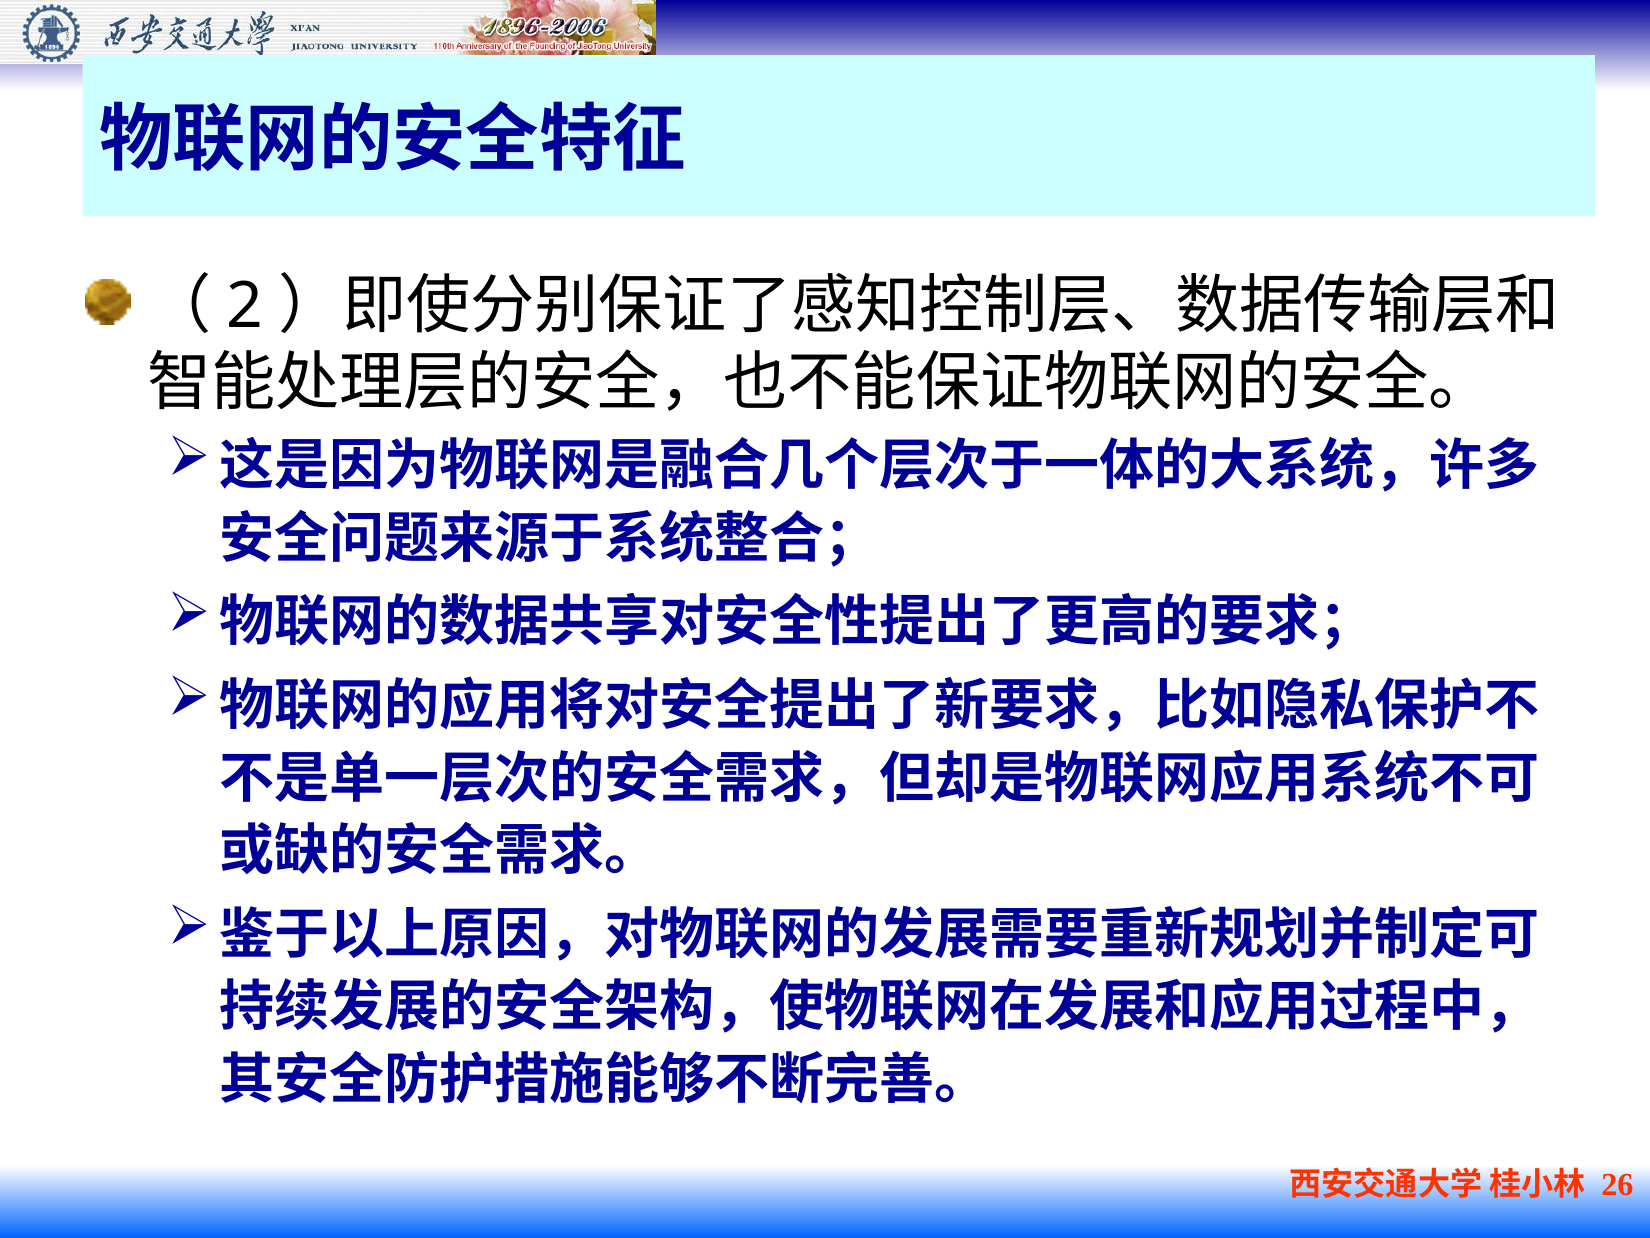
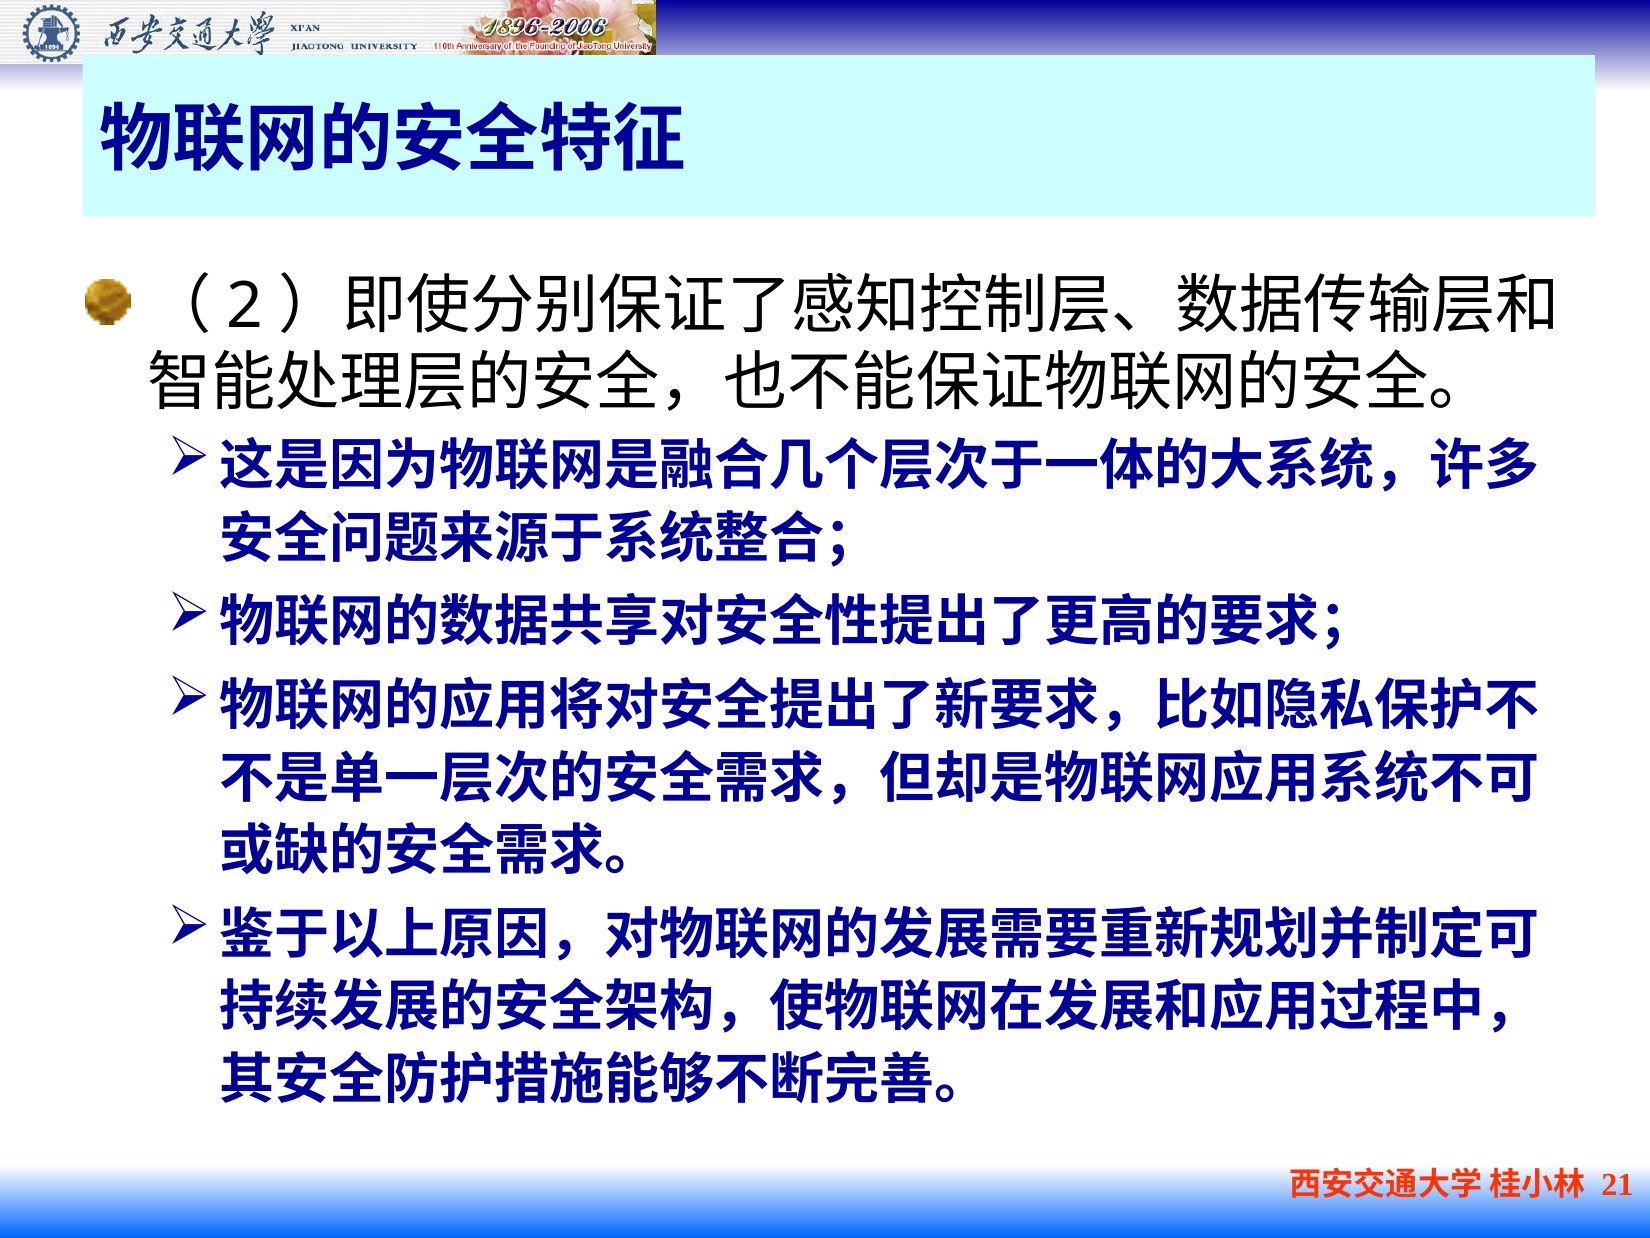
26: 26 -> 21 (1617, 1185)
